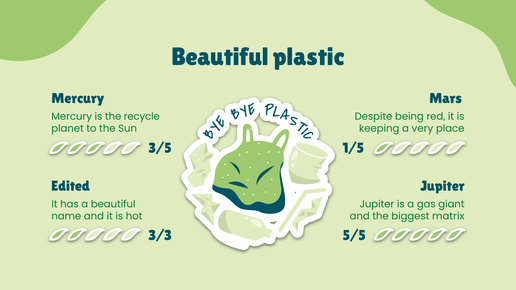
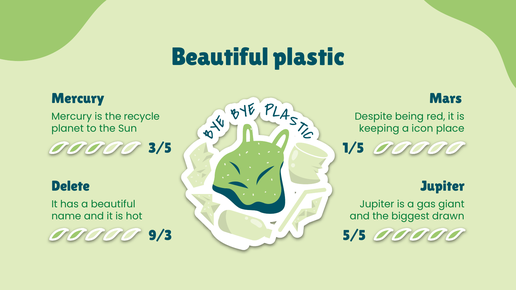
very: very -> icon (422, 129)
Edited: Edited -> Delete (71, 186)
matrix: matrix -> drawn (448, 216)
3/3: 3/3 -> 9/3 (160, 236)
